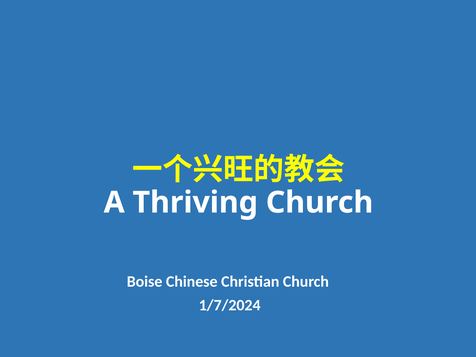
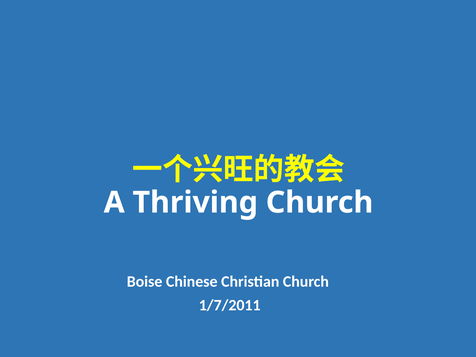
1/7/2024: 1/7/2024 -> 1/7/2011 (230, 305)
